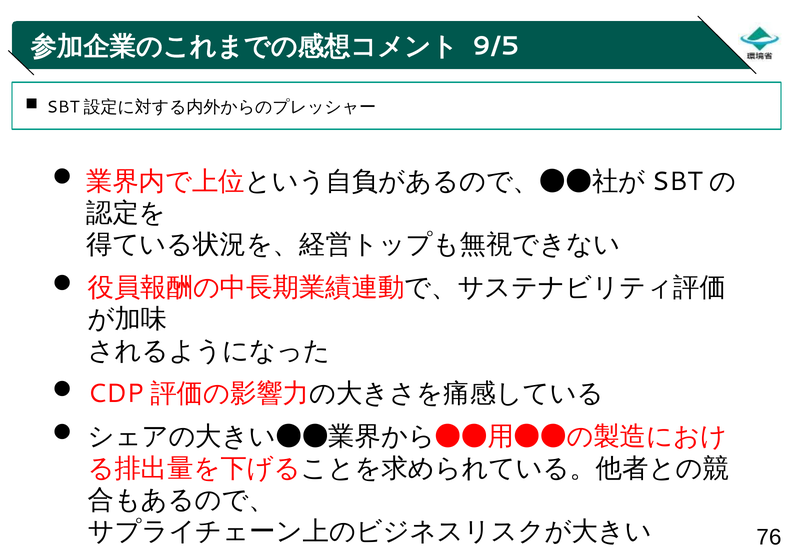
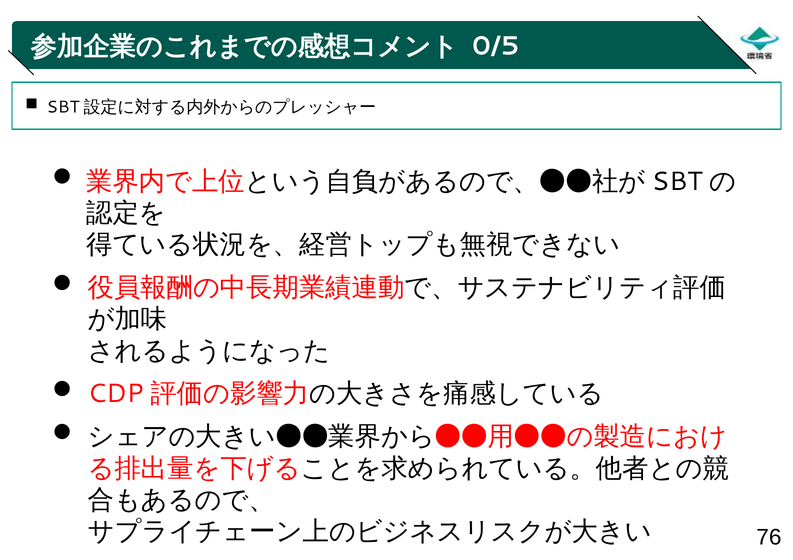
9/5: 9/5 -> 0/5 (496, 46)
